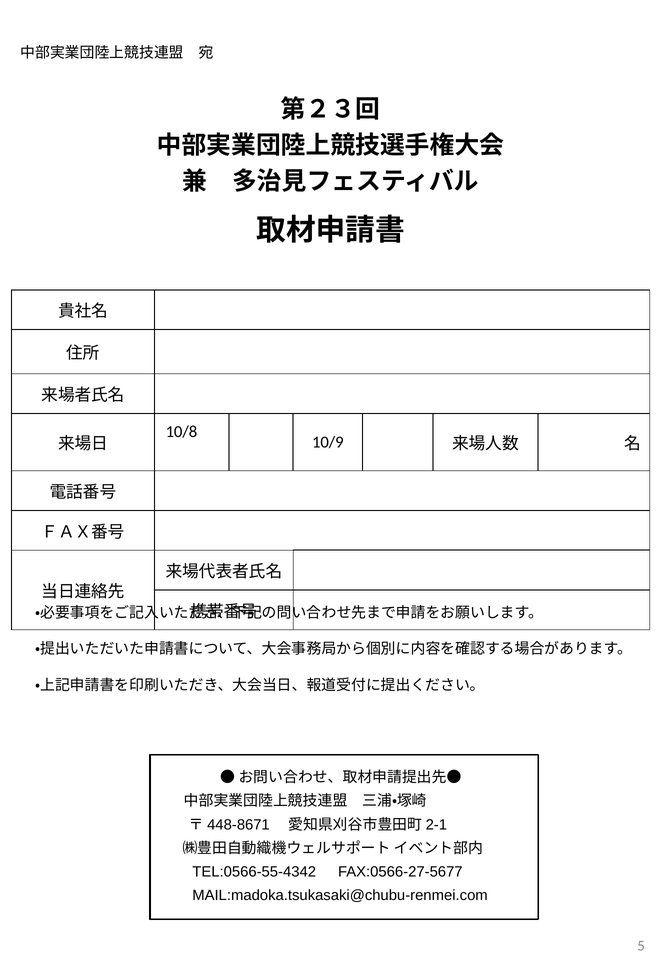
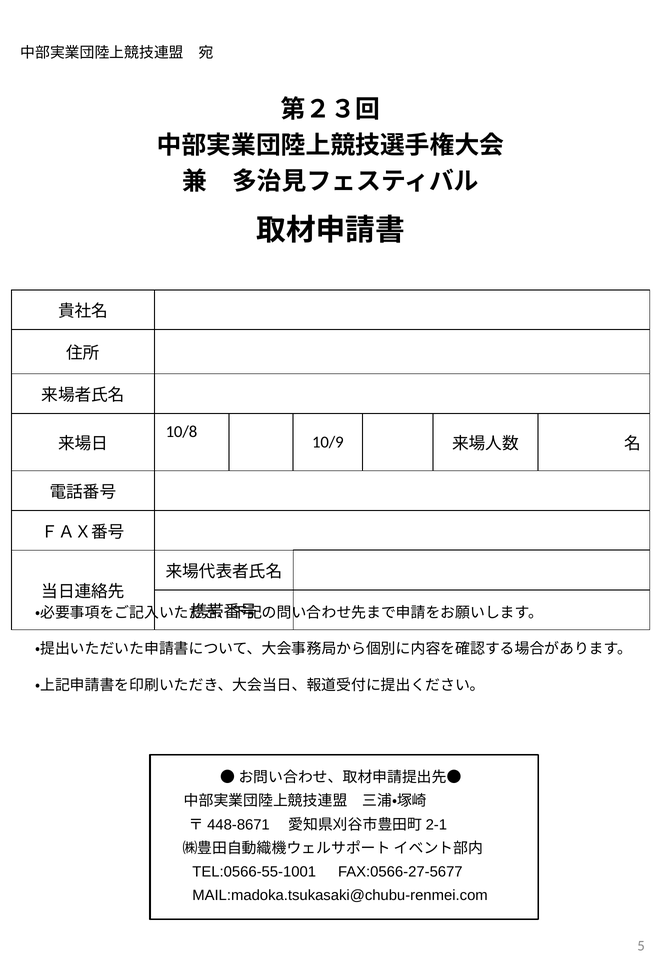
TEL:0566-55-4342: TEL:0566-55-4342 -> TEL:0566-55-1001 (254, 871)
